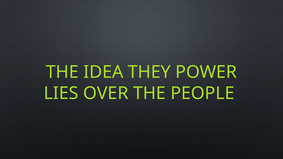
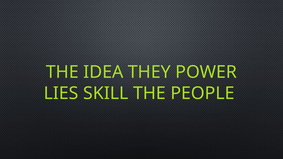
OVER: OVER -> SKILL (106, 93)
